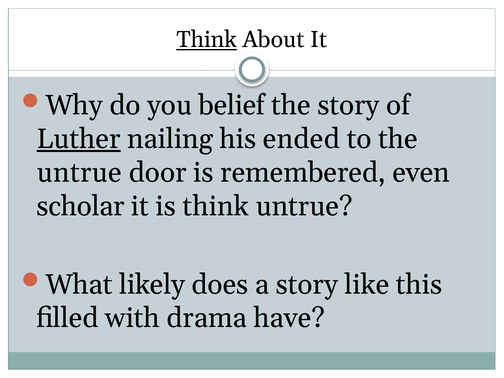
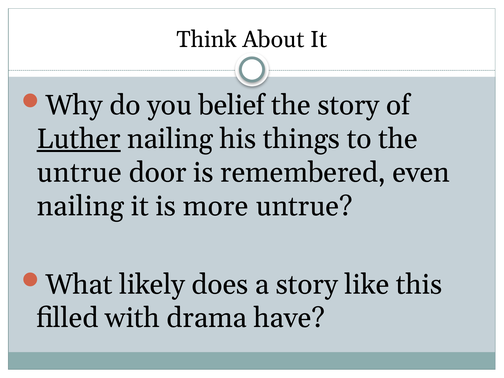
Think underline: present -> none (207, 40)
ended: ended -> things (302, 139)
scholar: scholar -> nailing (80, 206)
is think: think -> more (216, 206)
